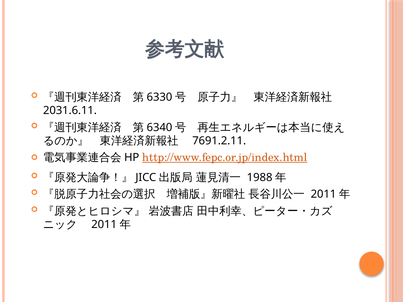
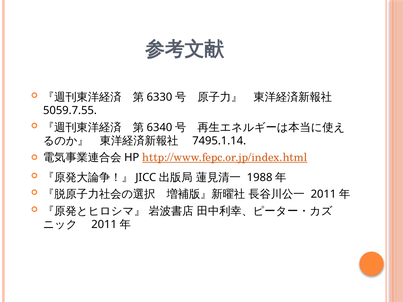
2031.6.11: 2031.6.11 -> 5059.7.55 (70, 111)
7691.2.11: 7691.2.11 -> 7495.1.14 (219, 141)
